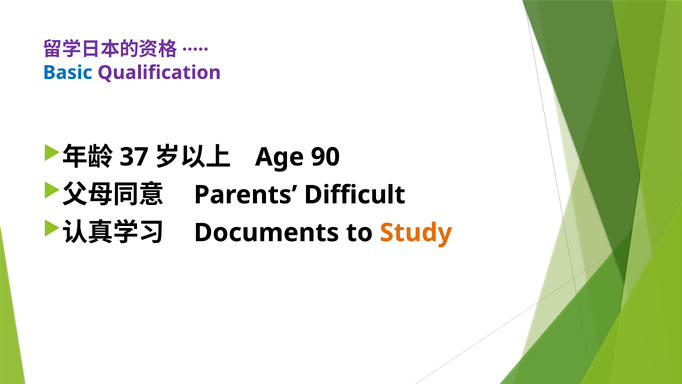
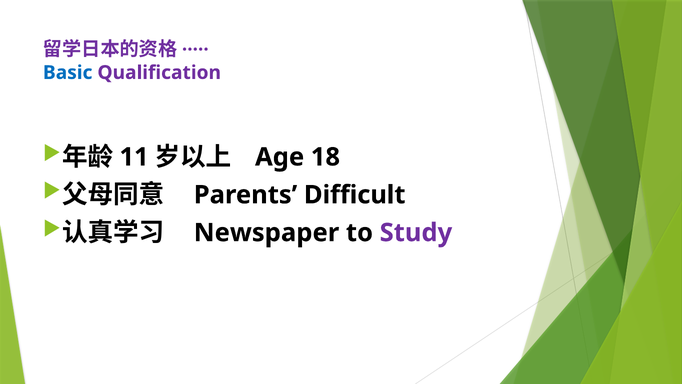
37: 37 -> 11 (134, 157)
90: 90 -> 18 (325, 157)
Documents: Documents -> Newspaper (267, 233)
Study colour: orange -> purple (416, 233)
